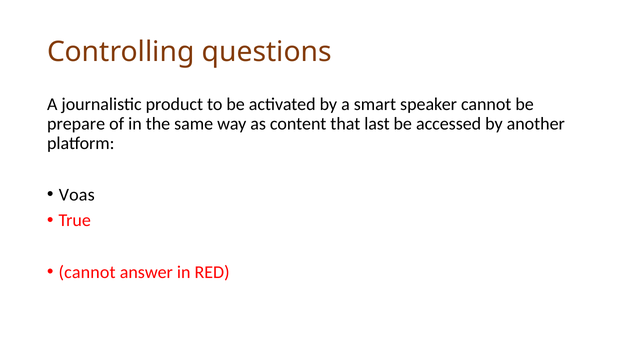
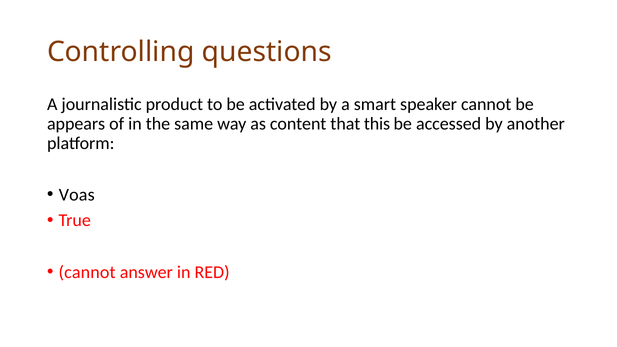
prepare: prepare -> appears (76, 124)
last: last -> this (377, 124)
